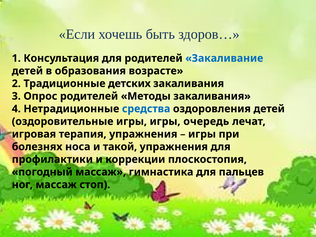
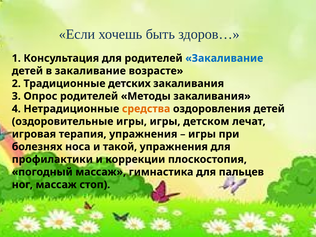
в образования: образования -> закаливание (90, 71)
средства colour: blue -> orange (146, 109)
очередь: очередь -> детском (206, 121)
